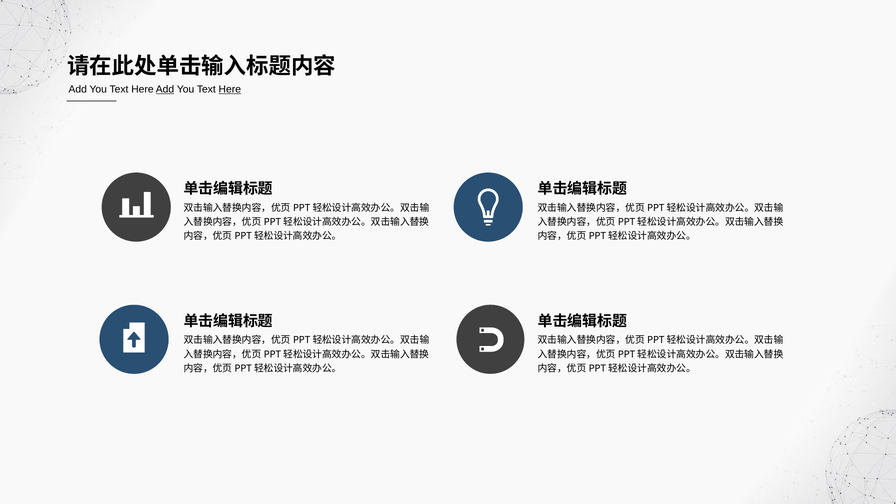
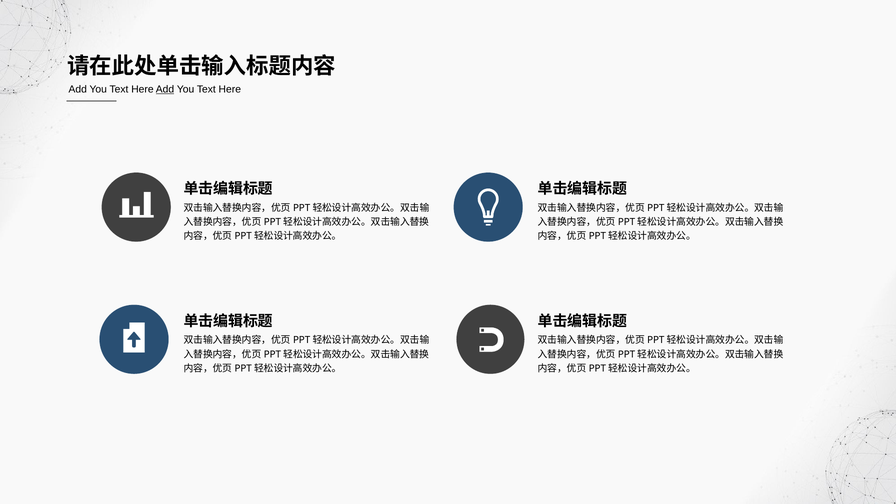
Here underline: present -> none (230, 89)
